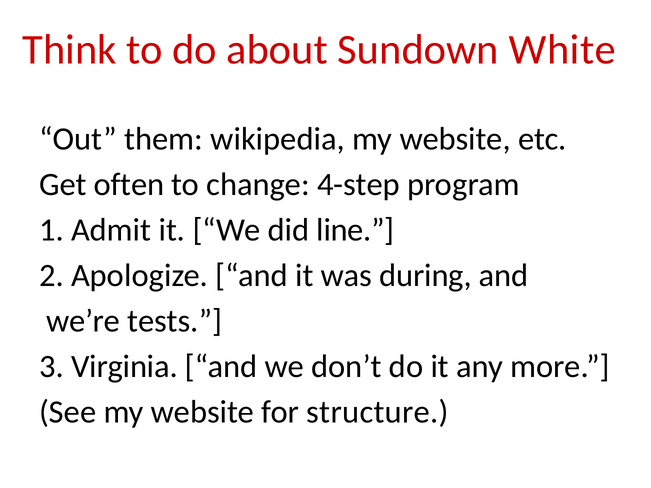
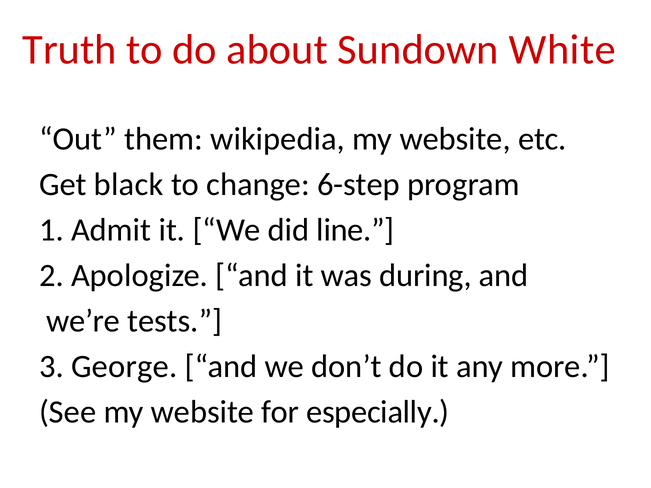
Think: Think -> Truth (69, 50)
often: often -> black (129, 185)
4-step: 4-step -> 6-step (358, 185)
Virginia: Virginia -> George (124, 367)
structure: structure -> especially (378, 412)
